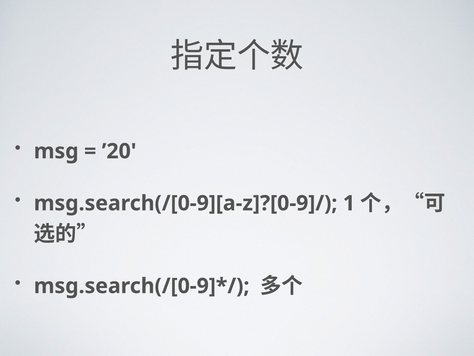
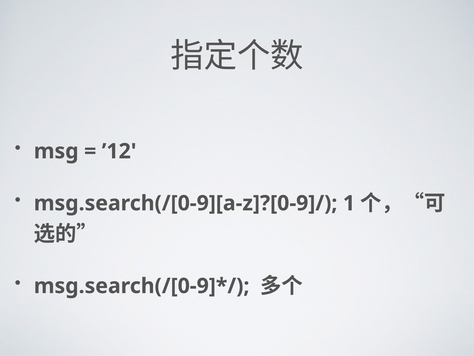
’20: ’20 -> ’12 (119, 151)
